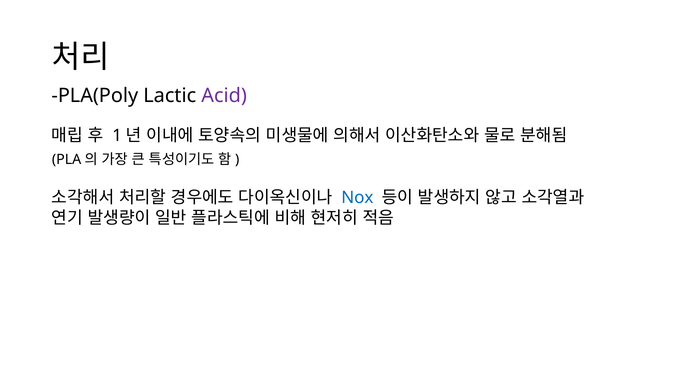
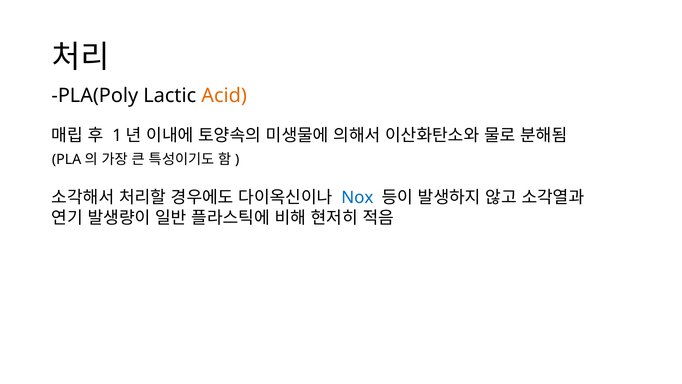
Acid colour: purple -> orange (224, 95)
